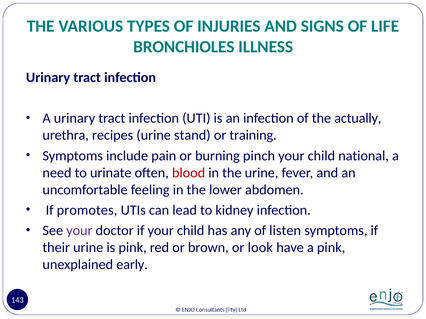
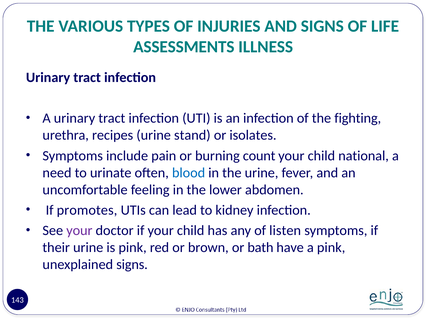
BRONCHIOLES: BRONCHIOLES -> ASSESSMENTS (184, 47)
actually: actually -> fighting (358, 118)
training: training -> isolates (253, 135)
pinch: pinch -> count (259, 156)
blood colour: red -> blue (189, 173)
look: look -> bath (260, 248)
unexplained early: early -> signs (132, 265)
